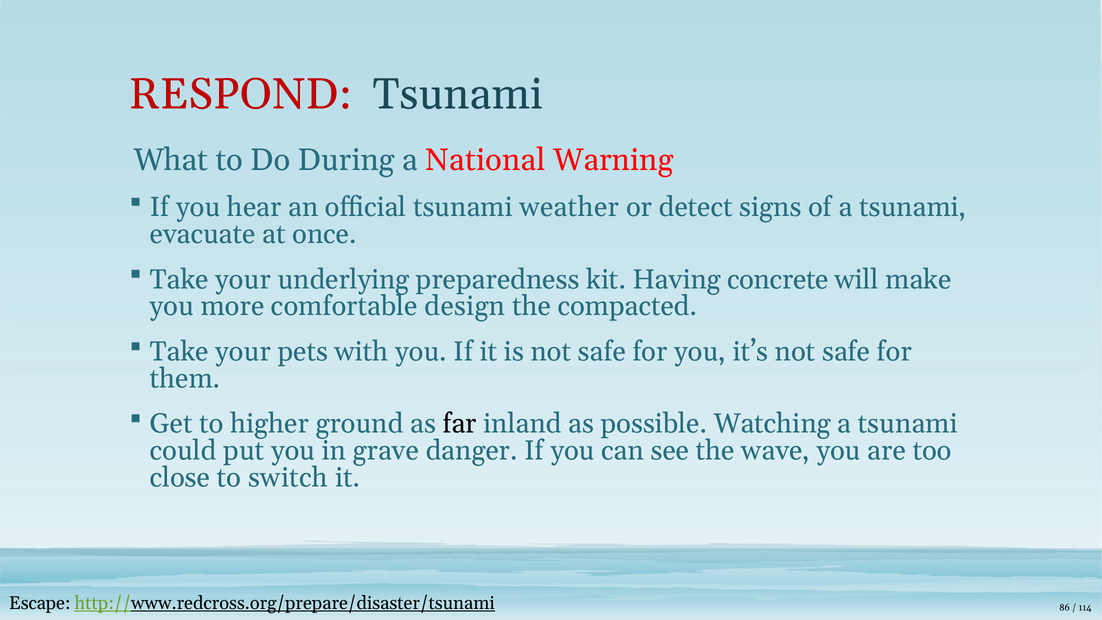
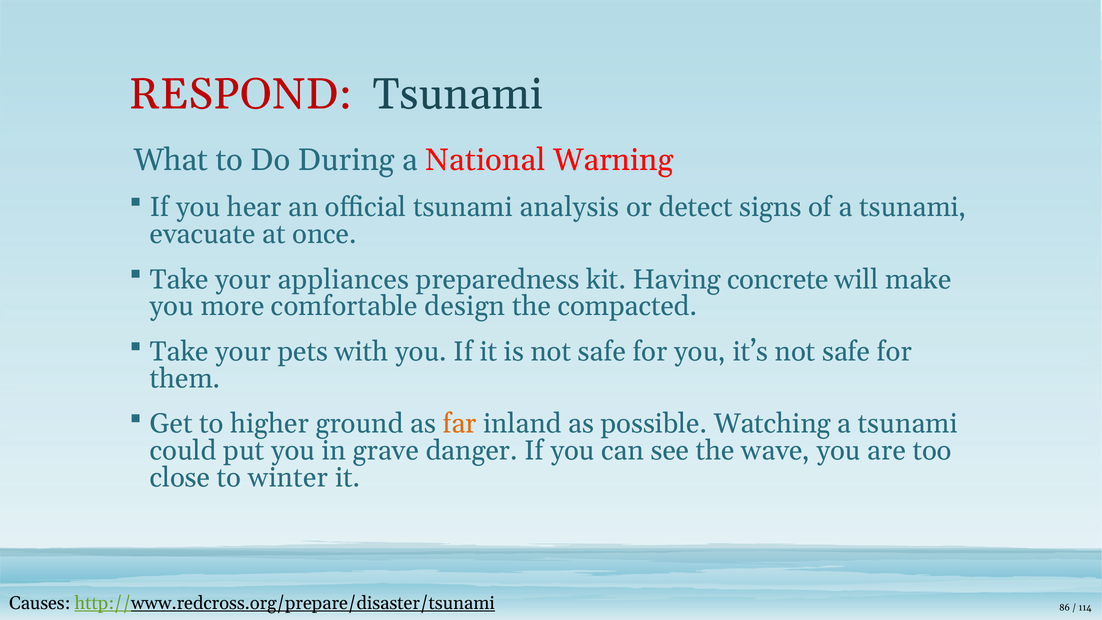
weather: weather -> analysis (569, 207)
underlying: underlying -> appliances (343, 279)
far colour: black -> orange (460, 424)
switch: switch -> winter (288, 477)
Escape: Escape -> Causes (40, 603)
